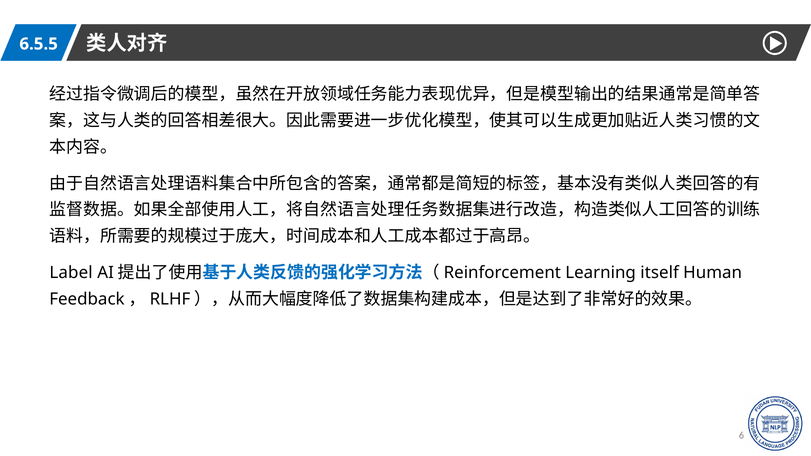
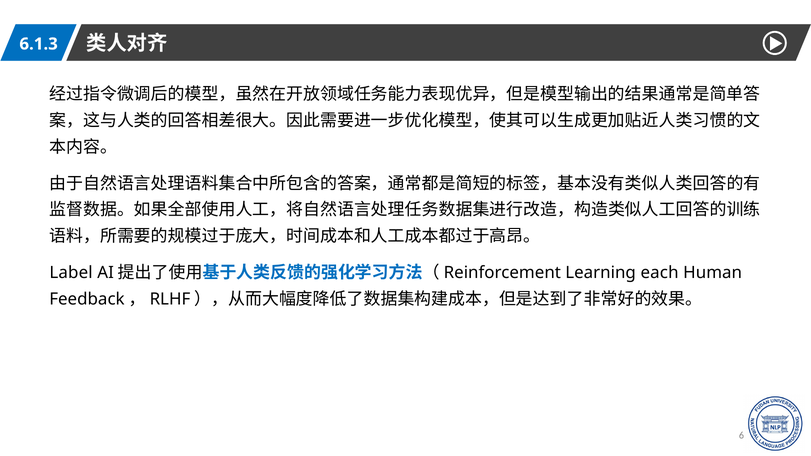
6.5.5: 6.5.5 -> 6.1.3 (39, 44)
itself: itself -> each (660, 273)
